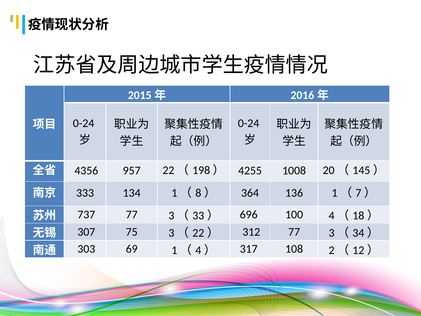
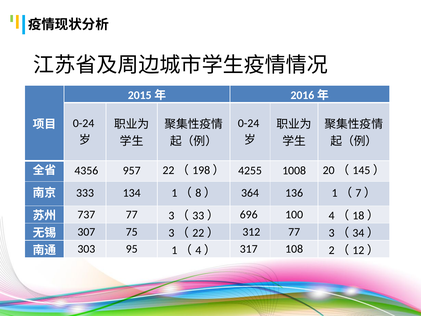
69: 69 -> 95 (132, 249)
